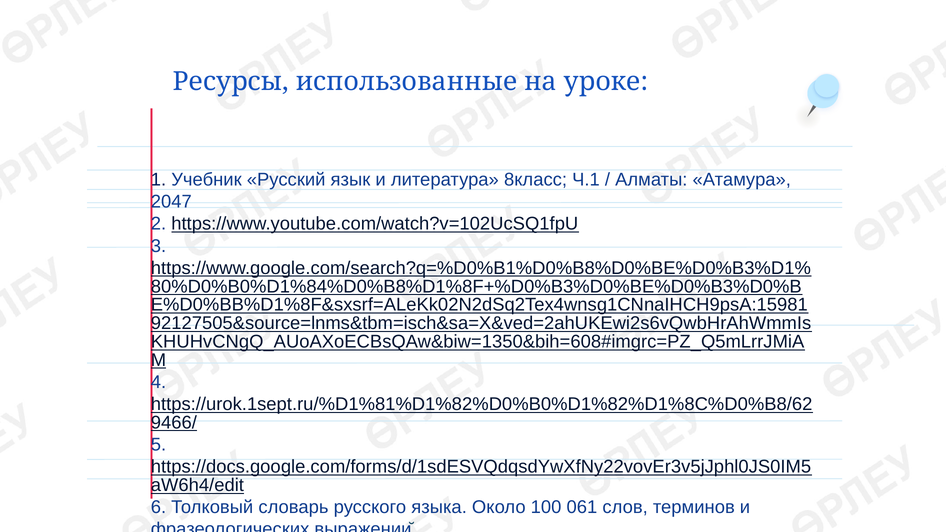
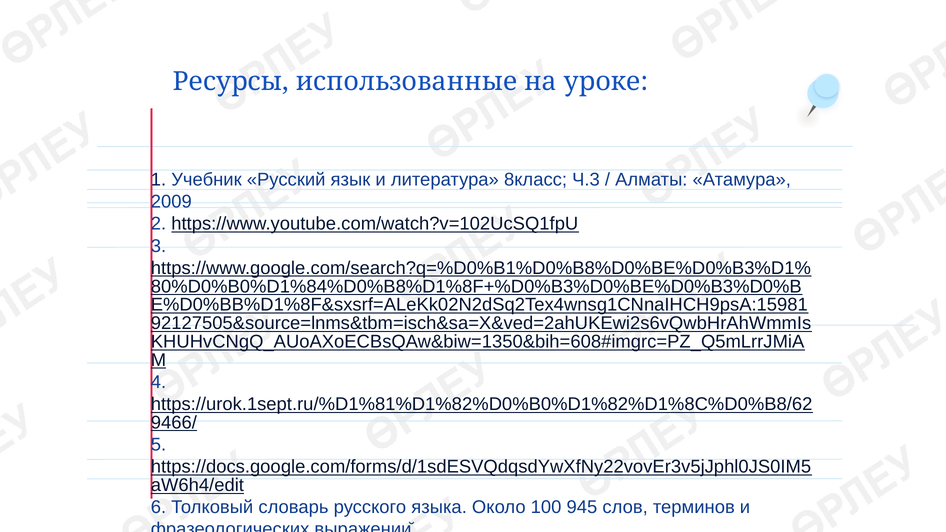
Ч.1: Ч.1 -> Ч.3 (586, 180)
2047: 2047 -> 2009 (171, 202)
061: 061 -> 945 (582, 507)
